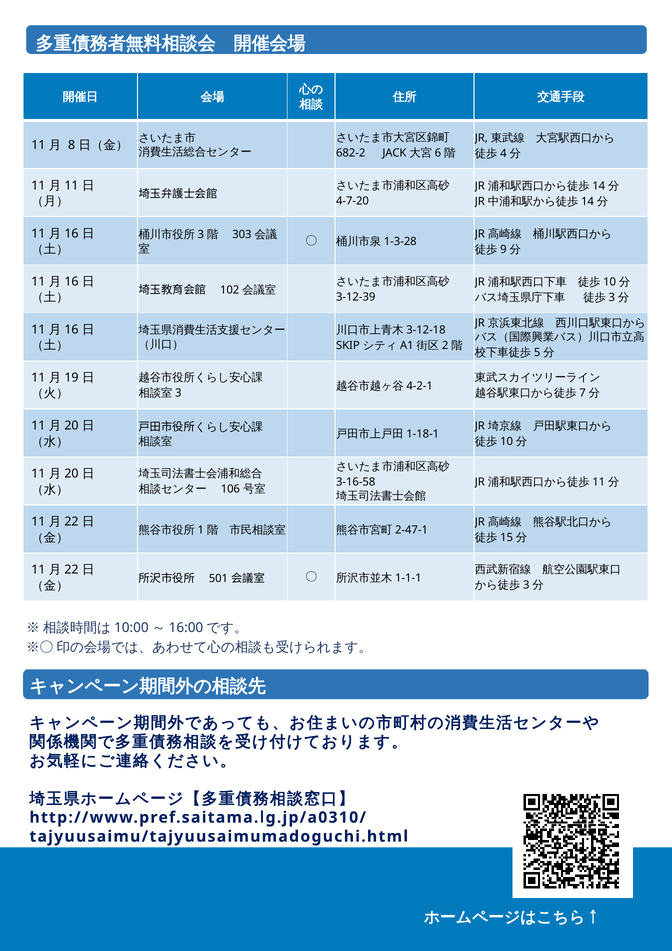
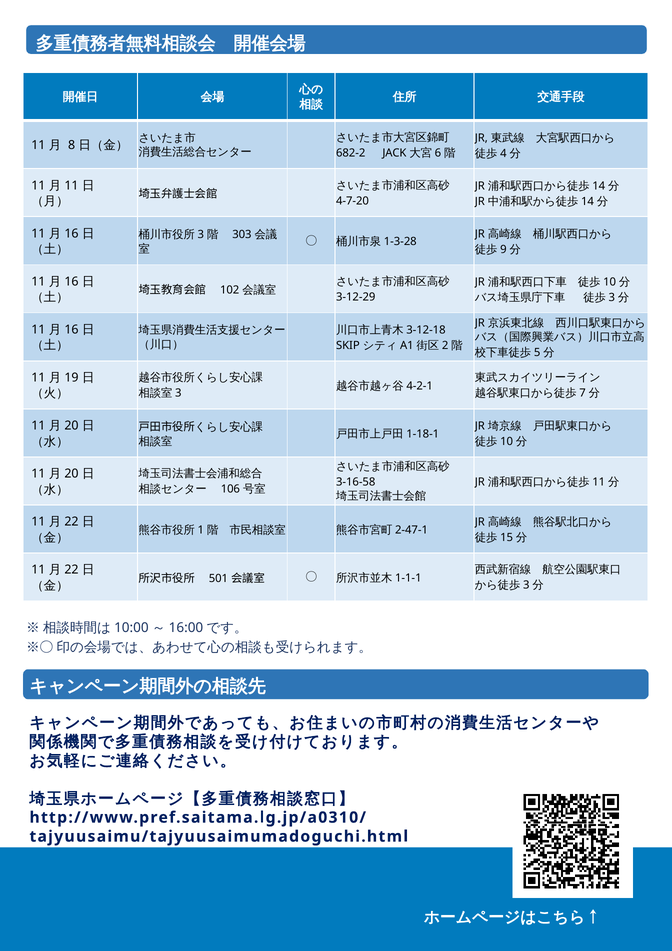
3-12-39: 3-12-39 -> 3-12-29 (356, 297)
